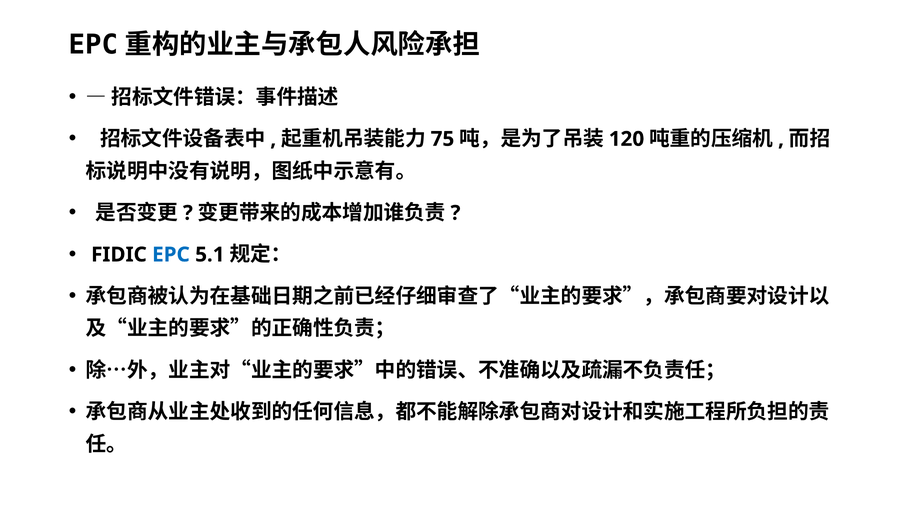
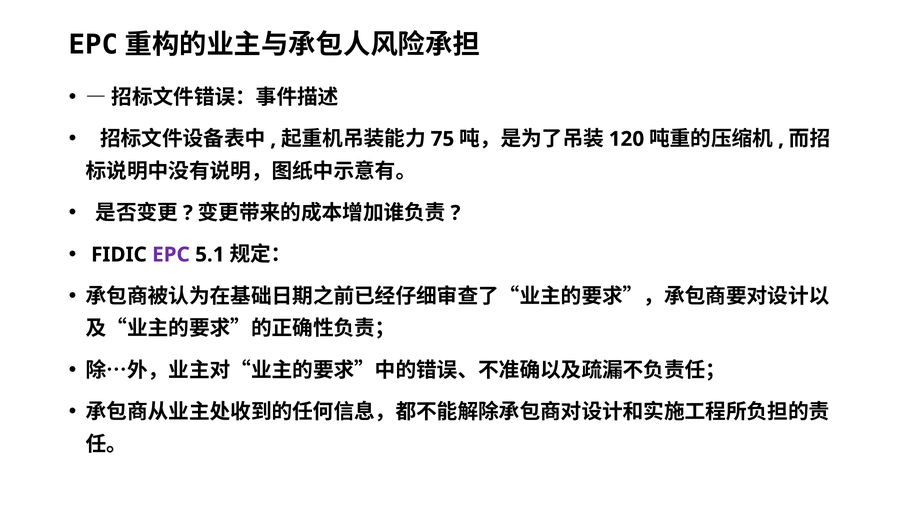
EPC colour: blue -> purple (171, 255)
